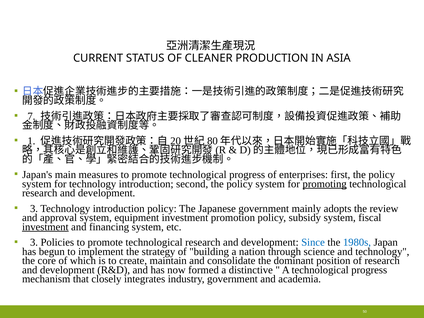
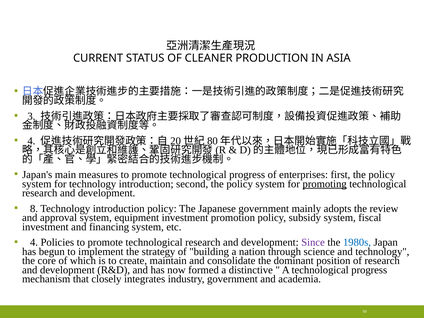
7: 7 -> 3 (31, 116)
1: 1 -> 4 (31, 141)
3: 3 -> 8 (34, 209)
investment underline: present -> none (45, 227)
3: 3 -> 4 (34, 242)
Since colour: blue -> purple (313, 242)
